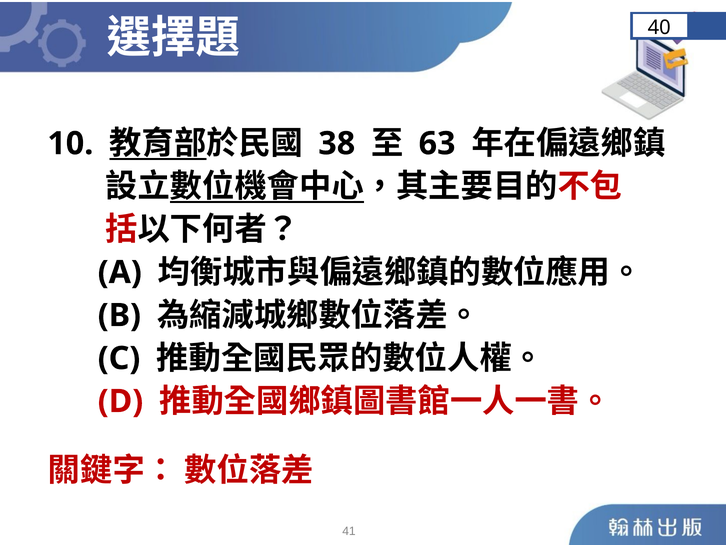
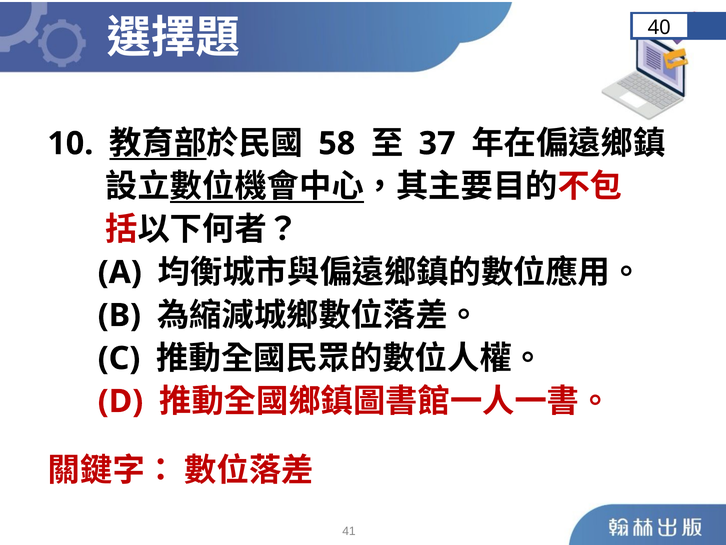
38: 38 -> 58 (337, 143)
63: 63 -> 37 (437, 143)
